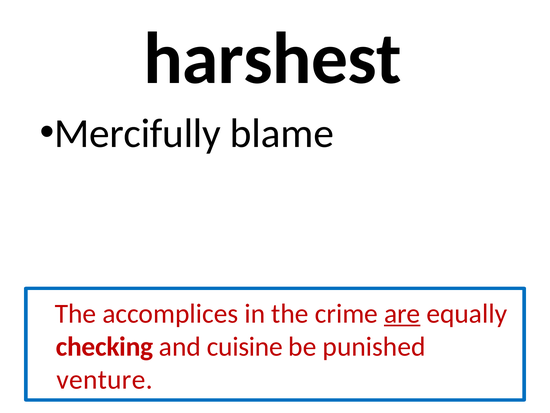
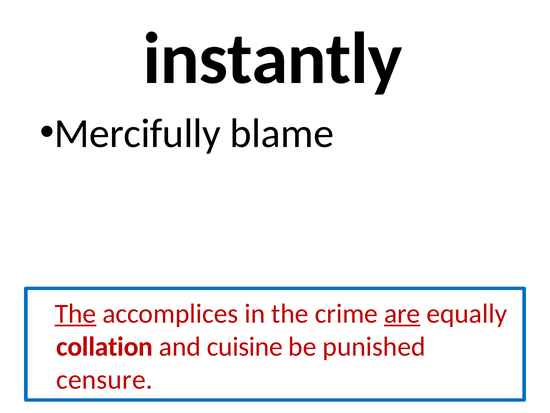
harshest: harshest -> instantly (273, 59)
The underline: none -> present (76, 313)
checking: checking -> collation (105, 346)
venture: venture -> censure (105, 379)
